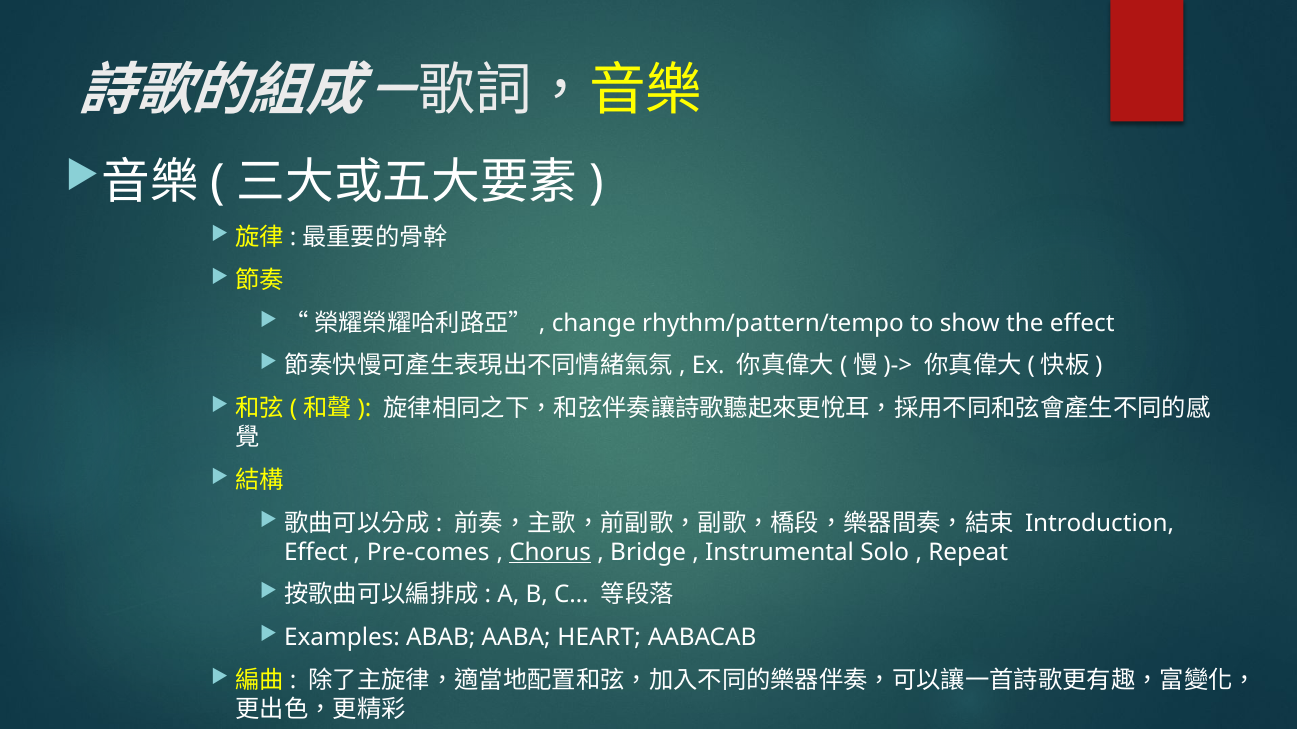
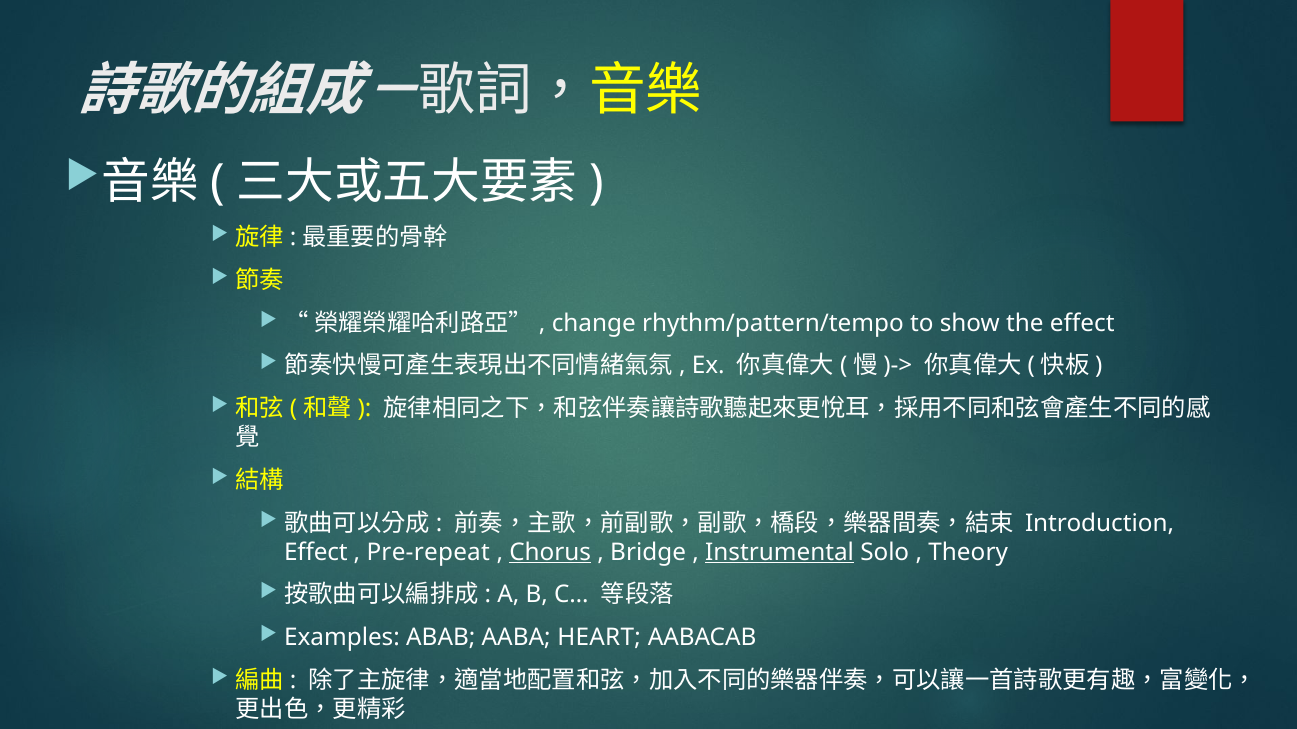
Pre-comes: Pre-comes -> Pre-repeat (428, 553)
Instrumental underline: none -> present (780, 553)
Repeat: Repeat -> Theory (968, 553)
